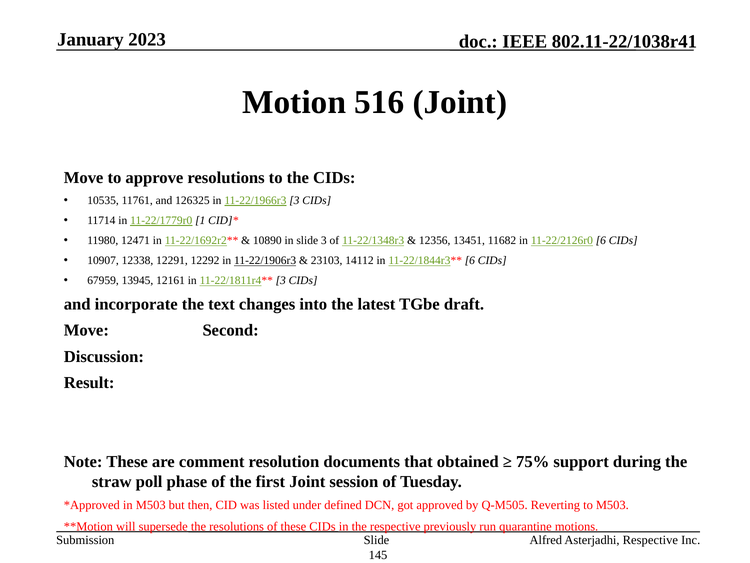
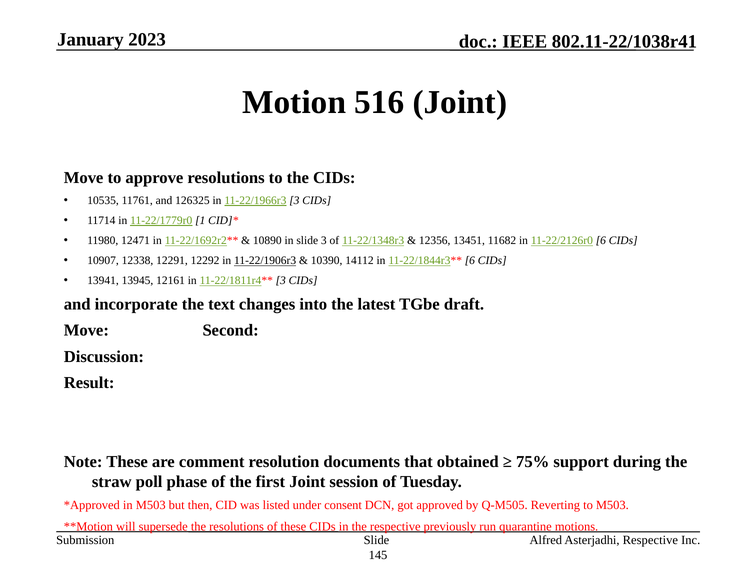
23103: 23103 -> 10390 (327, 260)
67959: 67959 -> 13941 (103, 280)
defined: defined -> consent (343, 505)
